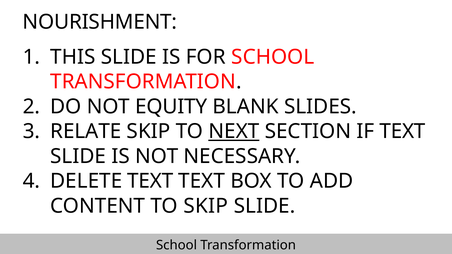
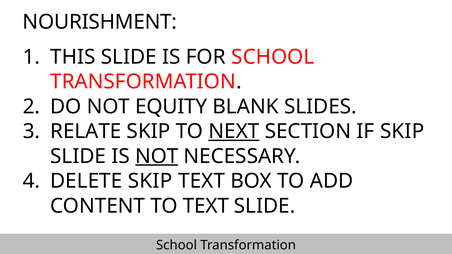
IF TEXT: TEXT -> SKIP (402, 131)
NOT underline: none -> present (157, 156)
DELETE TEXT: TEXT -> SKIP (150, 181)
TO SKIP: SKIP -> TEXT (206, 206)
